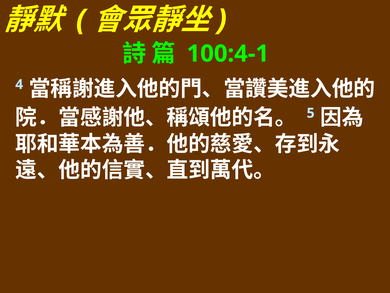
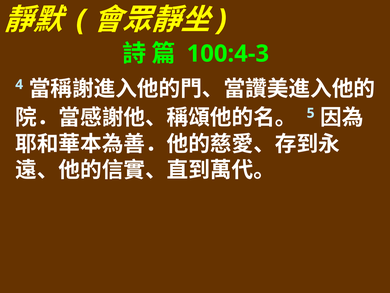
100:4-1: 100:4-1 -> 100:4-3 (228, 54)
